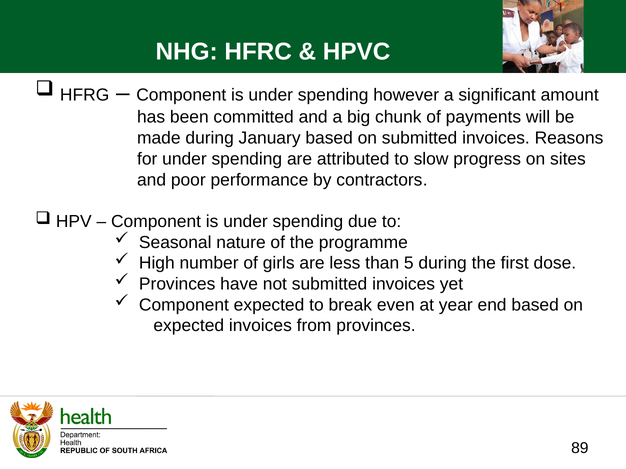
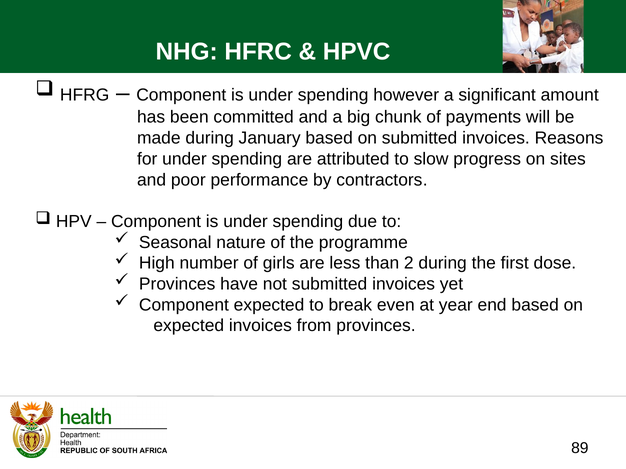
5: 5 -> 2 (409, 263)
